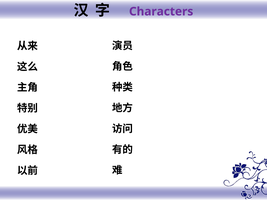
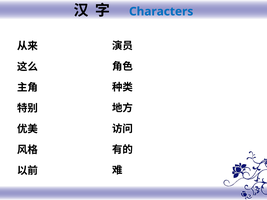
Characters colour: purple -> blue (161, 12)
